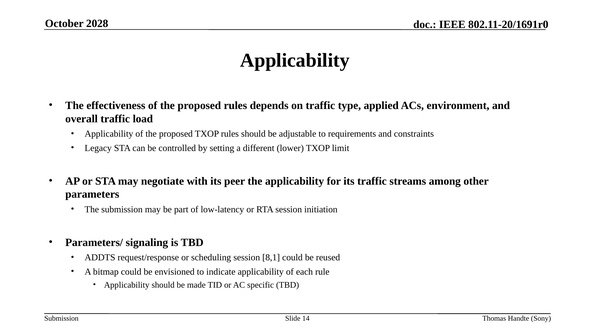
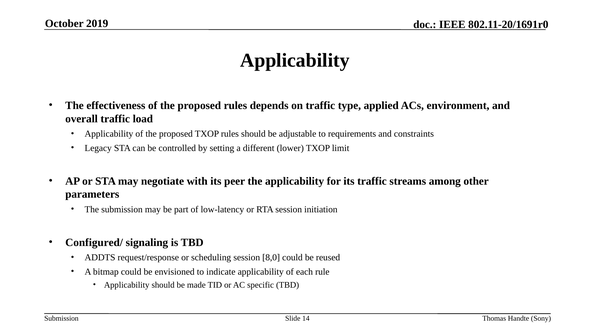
2028: 2028 -> 2019 (97, 23)
Parameters/: Parameters/ -> Configured/ (94, 242)
8,1: 8,1 -> 8,0 (271, 257)
